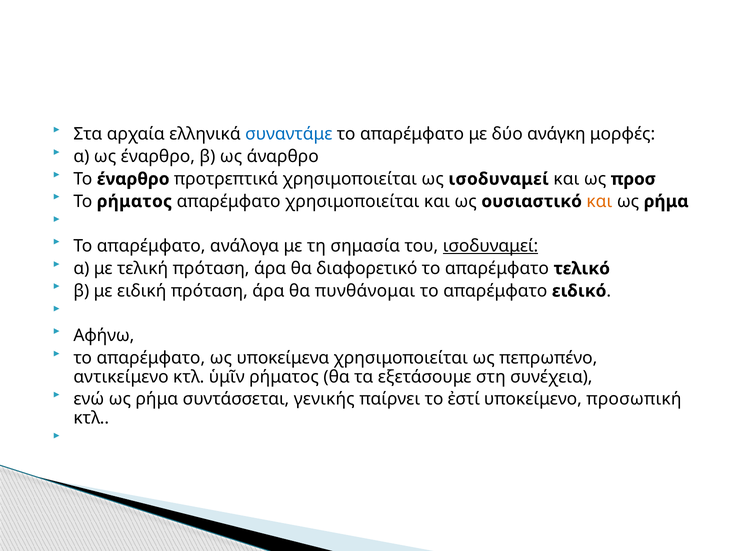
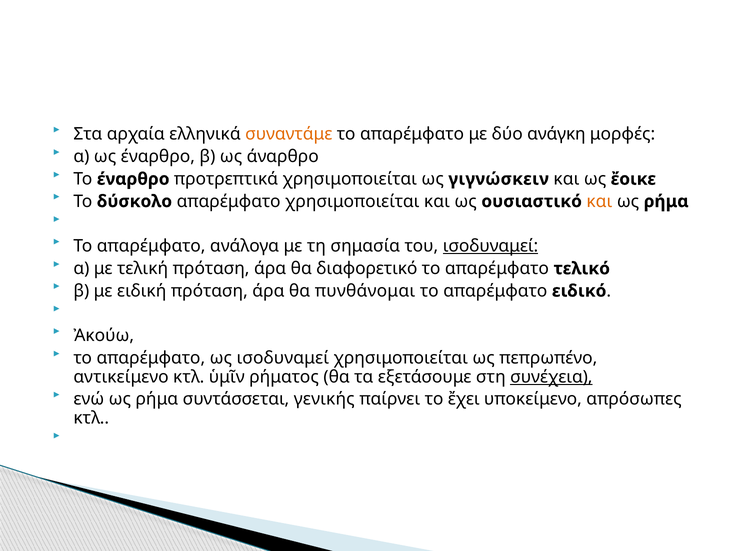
συναντάμε colour: blue -> orange (289, 134)
ως ισοδυναμεί: ισοδυναμεί -> γιγνώσκειν (499, 179)
προσ: προσ -> ἔοικε (633, 179)
Το ρήματος: ρήματος -> δύσκολο (134, 202)
Αφήνω: Αφήνω -> Ἀκούω (104, 336)
ως υποκείμενα: υποκείμενα -> ισοδυναμεί (283, 358)
συνέχεια underline: none -> present (551, 377)
ἐστί: ἐστί -> ἔχει (464, 399)
προσωπική: προσωπική -> απρόσωπες (634, 399)
